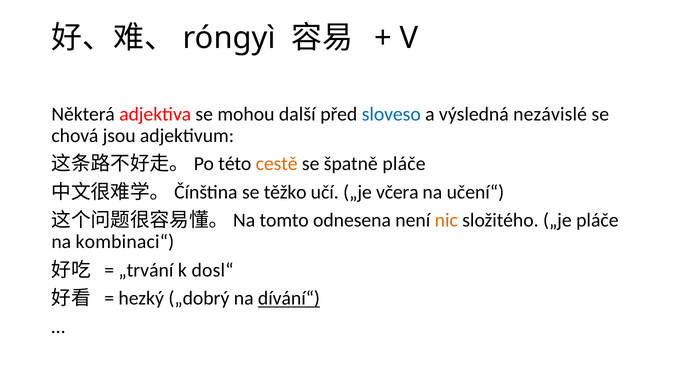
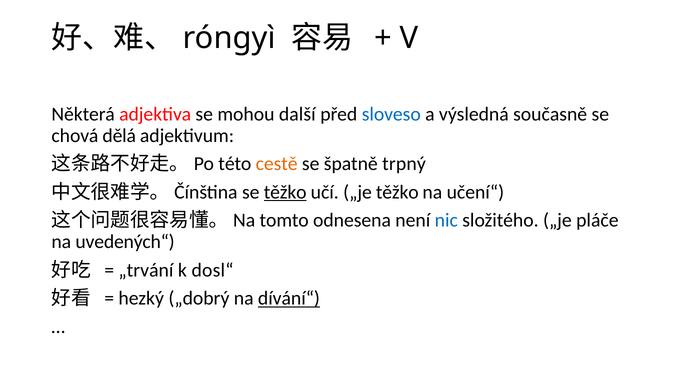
nezávislé: nezávislé -> současně (550, 114)
jsou: jsou -> dělá (119, 135)
špatně pláče: pláče -> trpný (404, 164)
těžko underline: none -> present (285, 192)
„je včera: včera -> těžko (397, 192)
nic colour: orange -> blue (446, 220)
kombinaci“: kombinaci“ -> uvedených“ (125, 242)
